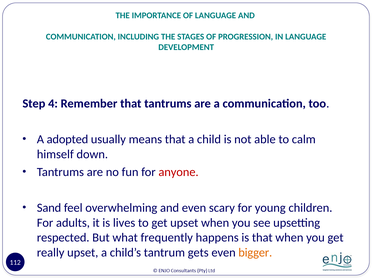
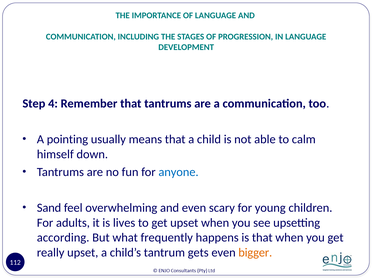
adopted: adopted -> pointing (67, 139)
anyone colour: red -> blue (179, 172)
respected: respected -> according (63, 238)
